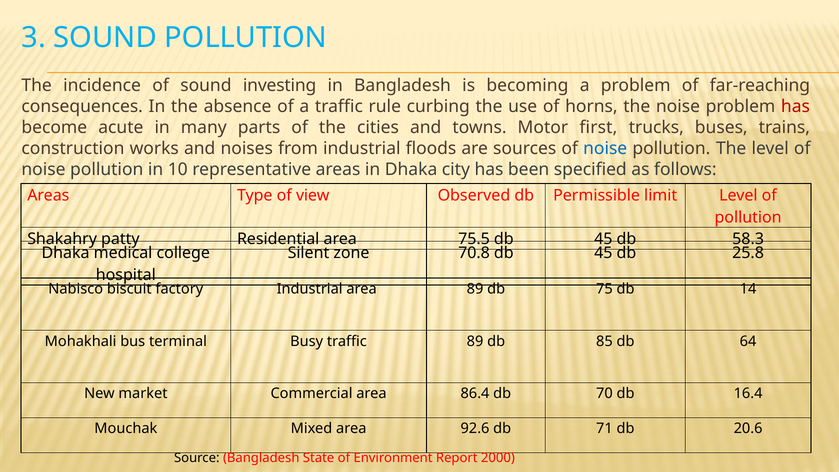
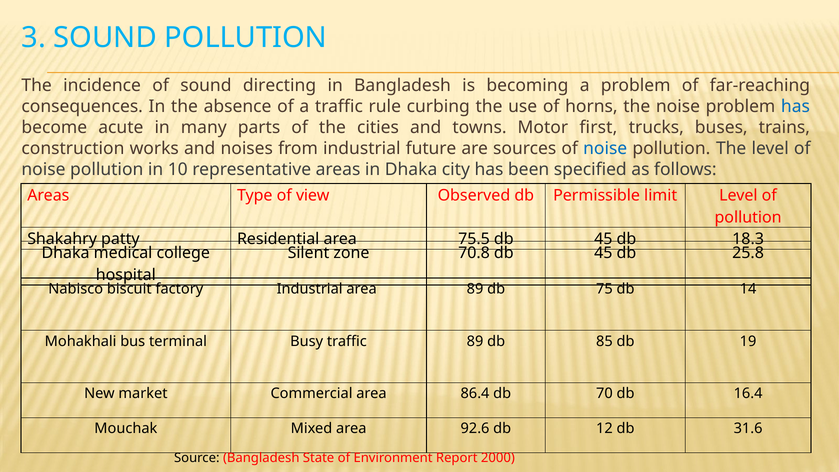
investing: investing -> directing (280, 85)
has colour: red -> blue (795, 106)
floods: floods -> future (431, 148)
58.3: 58.3 -> 18.3 (748, 239)
64: 64 -> 19 (748, 341)
71: 71 -> 12 (604, 429)
20.6: 20.6 -> 31.6 (748, 429)
